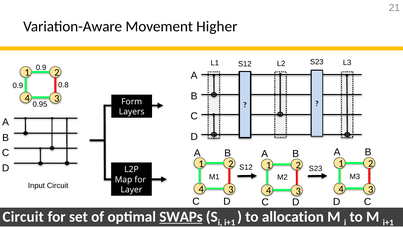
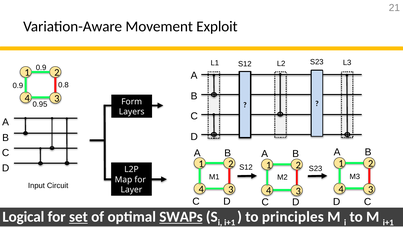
Higher: Higher -> Exploit (217, 26)
Circuit: Circuit -> Logical (23, 217)
set underline: none -> present (78, 217)
allocation: allocation -> principles (293, 217)
